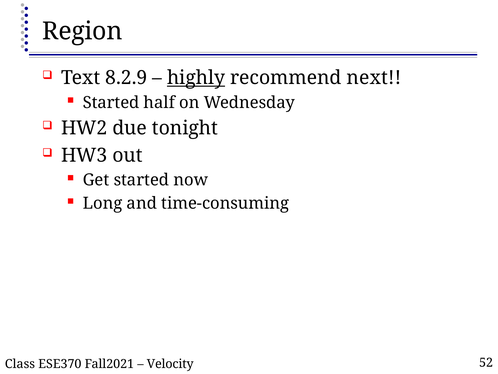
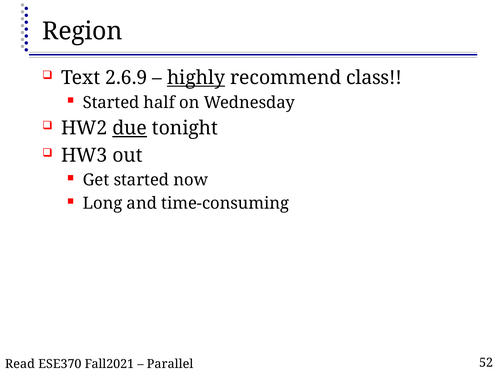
8.2.9: 8.2.9 -> 2.6.9 (126, 78)
next: next -> class (374, 78)
due underline: none -> present (130, 128)
Class: Class -> Read (20, 364)
Velocity: Velocity -> Parallel (170, 364)
